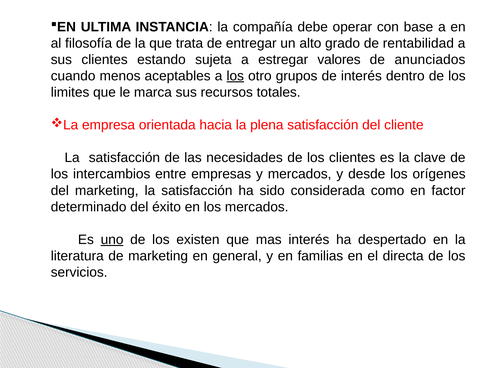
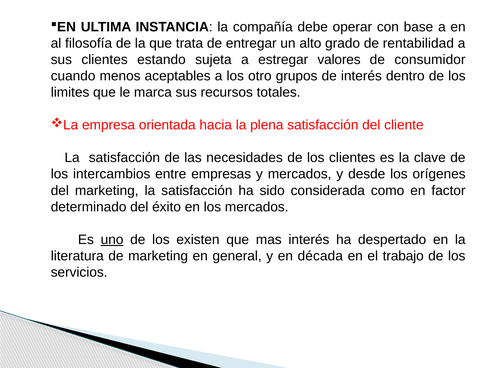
anunciados: anunciados -> consumidor (430, 60)
los underline: present -> none (235, 76)
familias: familias -> década (320, 256)
directa: directa -> trabajo (403, 256)
